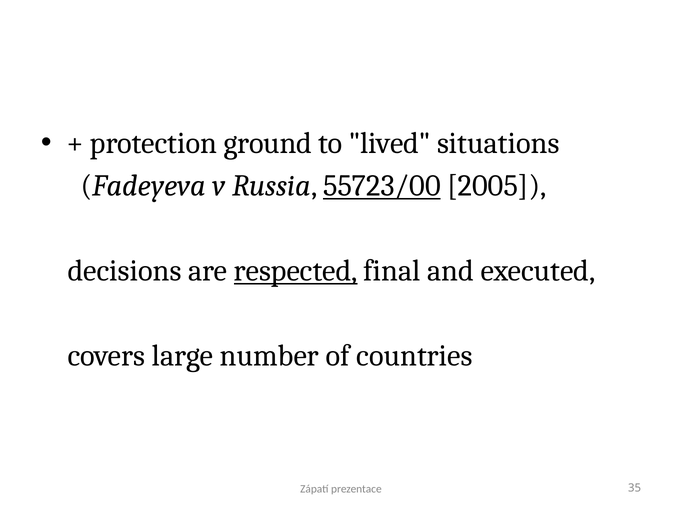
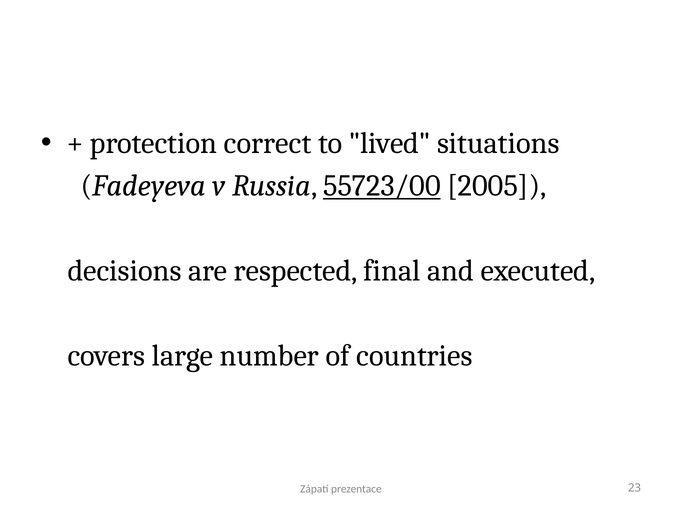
ground: ground -> correct (268, 143)
respected underline: present -> none (296, 270)
35: 35 -> 23 (635, 488)
